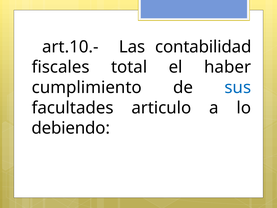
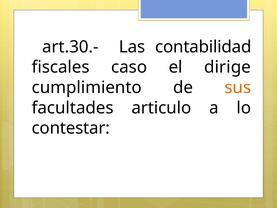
art.10.-: art.10.- -> art.30.- (70, 47)
total: total -> caso (129, 67)
haber: haber -> dirige (227, 67)
sus colour: blue -> orange (238, 87)
debiendo: debiendo -> contestar (71, 128)
